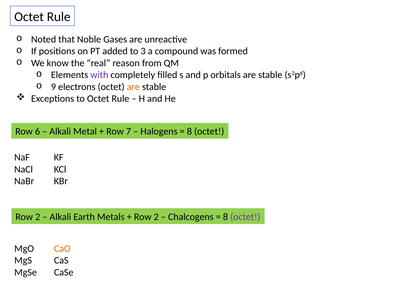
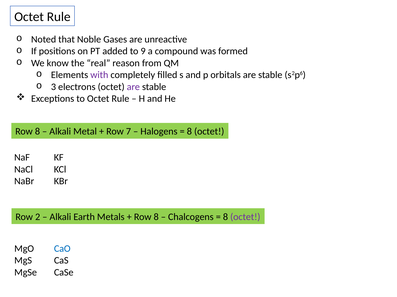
3: 3 -> 9 (143, 51)
9: 9 -> 3 (53, 87)
are colour: orange -> purple (133, 87)
6: 6 -> 8 (37, 132)
2: 2 -> 8 (156, 217)
CaO colour: orange -> blue (62, 249)
